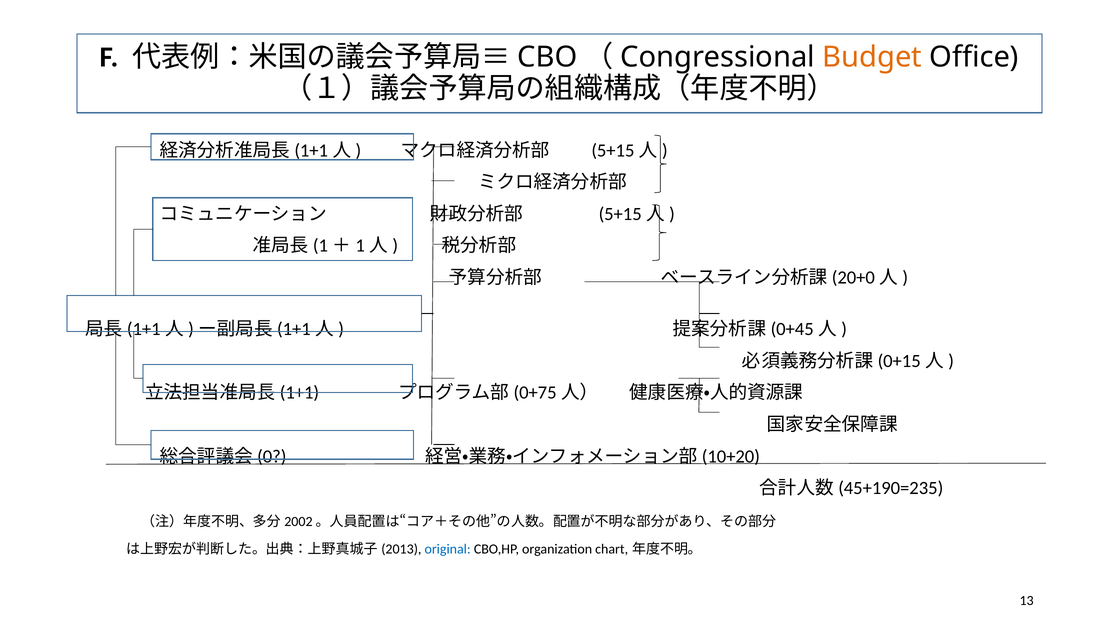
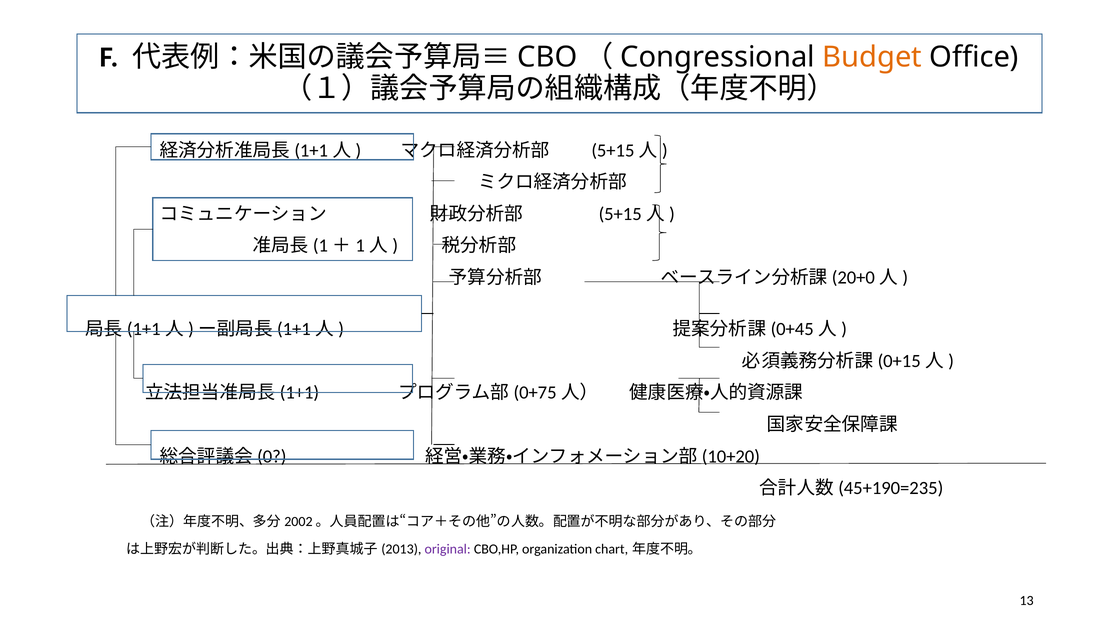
original colour: blue -> purple (448, 550)
